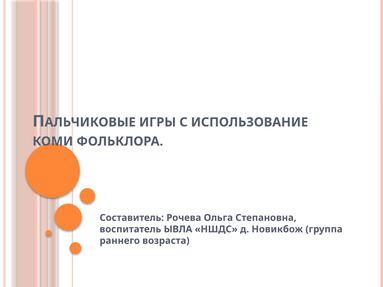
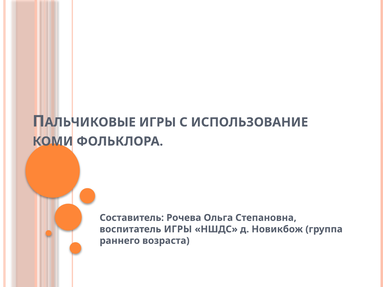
воспитатель ЫВЛА: ЫВЛА -> ИГРЫ (178, 229)
